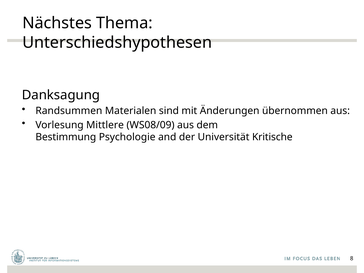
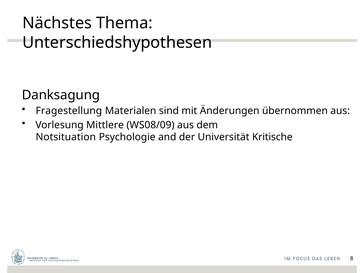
Randsummen: Randsummen -> Fragestellung (69, 111)
Bestimmung: Bestimmung -> Notsituation (66, 137)
